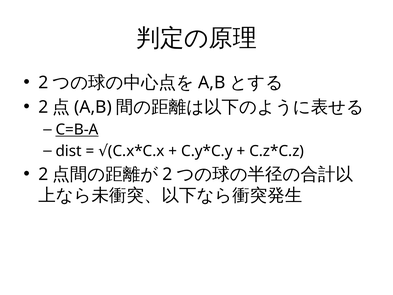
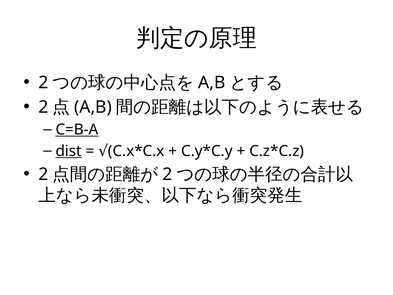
dist underline: none -> present (69, 151)
